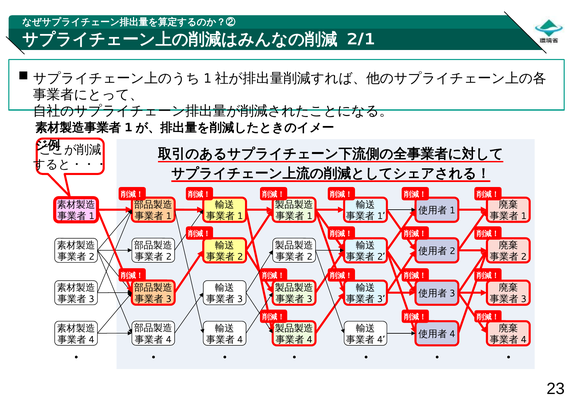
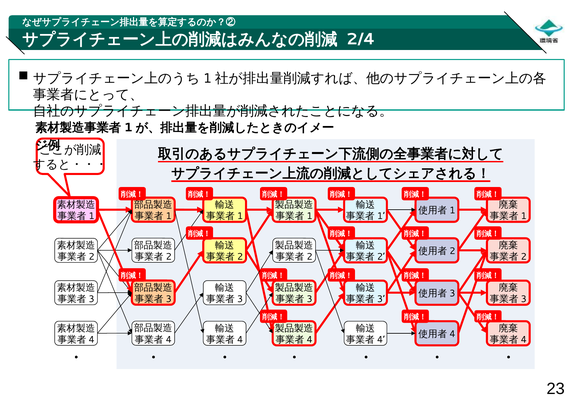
2/1: 2/1 -> 2/4 (361, 39)
